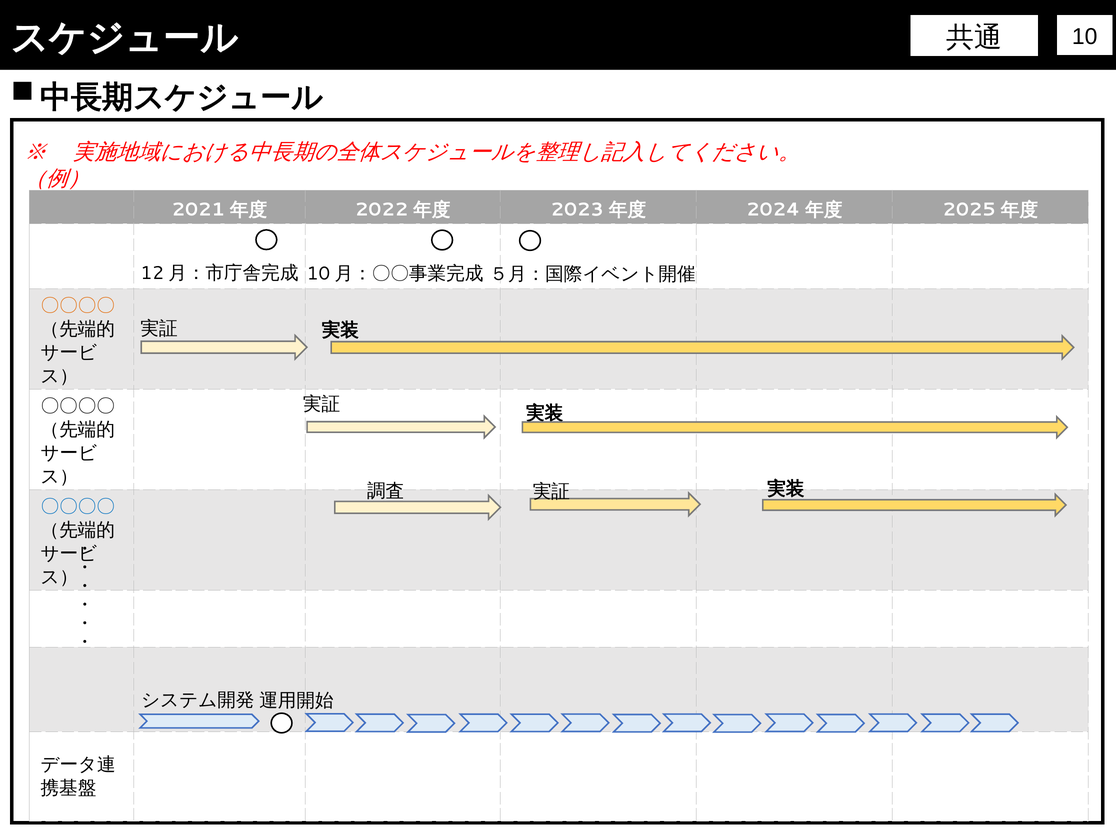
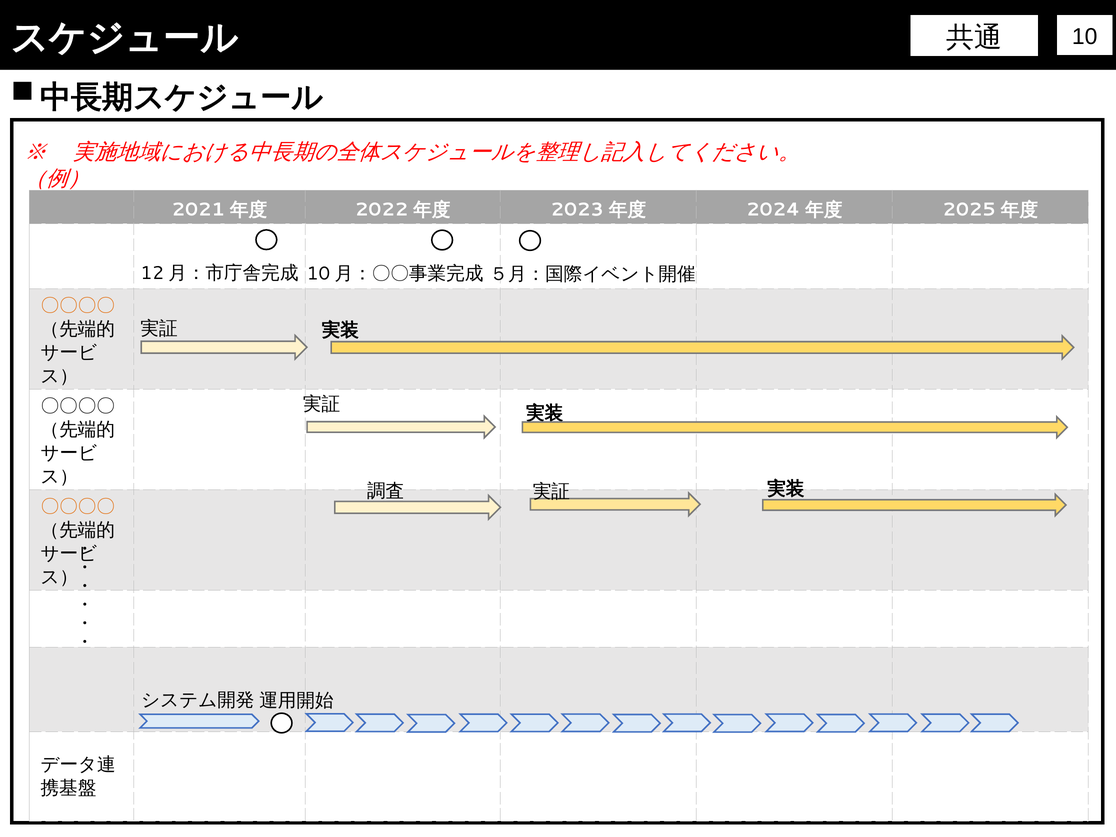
〇〇〇〇 colour: blue -> orange (78, 507)
